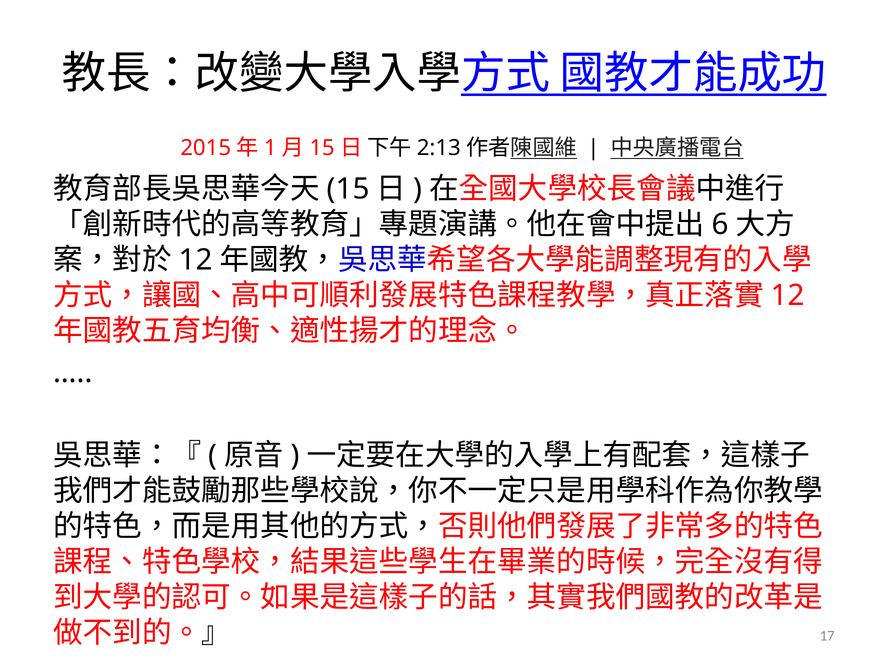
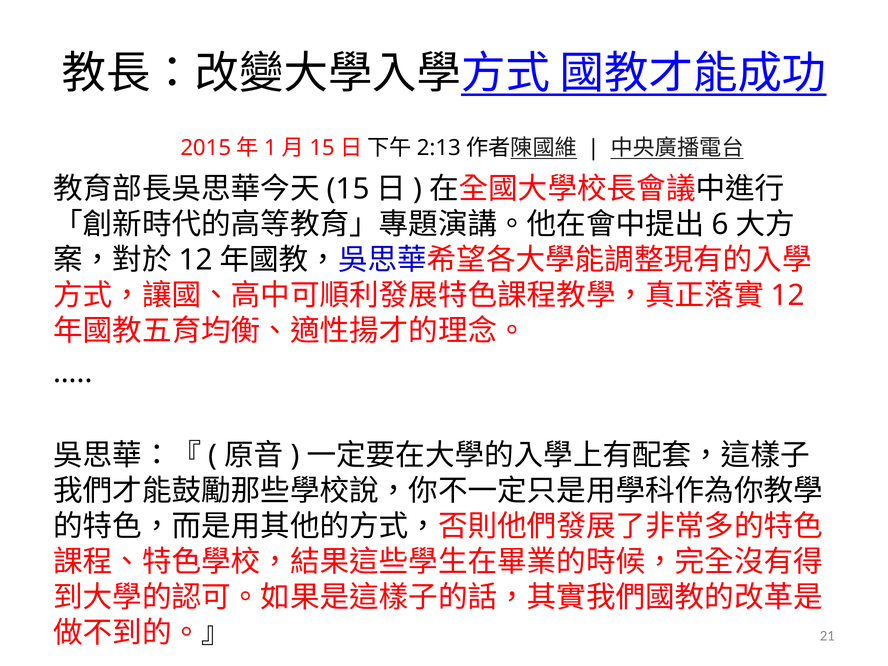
17: 17 -> 21 (827, 636)
